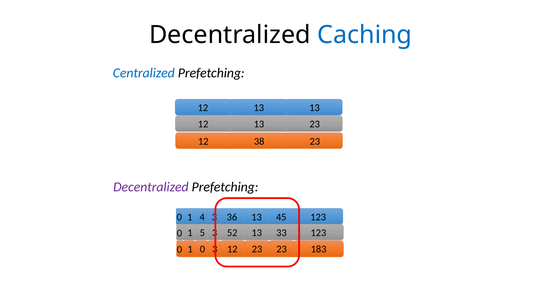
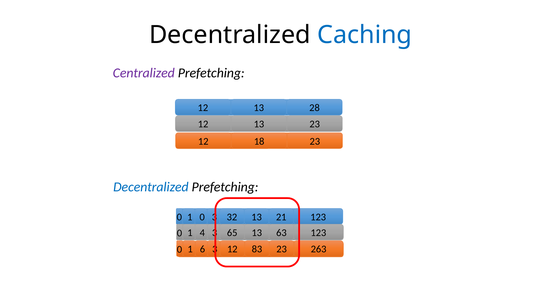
Centralized colour: blue -> purple (144, 73)
13 13: 13 -> 28 (315, 108)
38: 38 -> 18 (259, 141)
Decentralized colour: purple -> blue (151, 187)
1 4: 4 -> 0 (202, 217)
36: 36 -> 32 (232, 217)
45: 45 -> 21 (281, 217)
5: 5 -> 4 (202, 233)
52: 52 -> 65 (232, 233)
33: 33 -> 63 (281, 233)
1 0: 0 -> 6 (202, 249)
12 23: 23 -> 83 (257, 249)
183: 183 -> 263 (319, 249)
